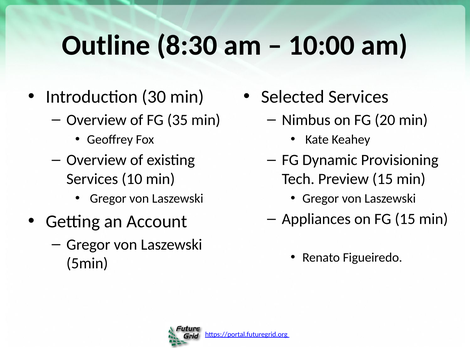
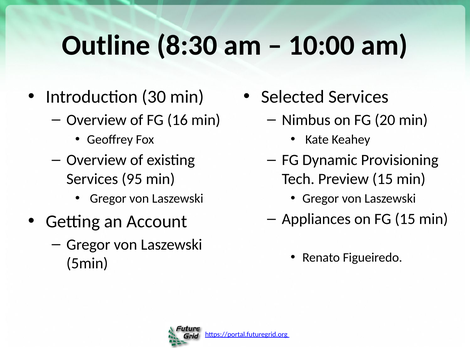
35: 35 -> 16 (177, 120)
10: 10 -> 95 (132, 179)
